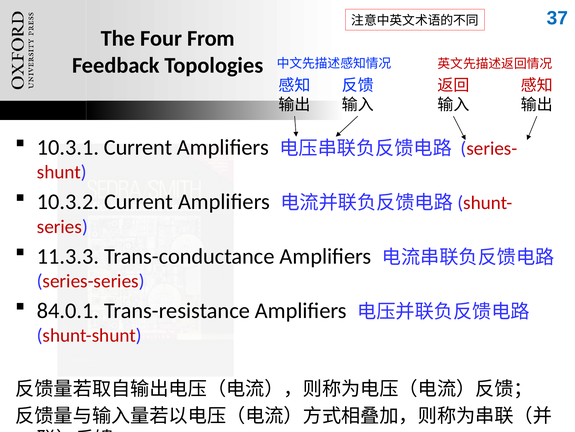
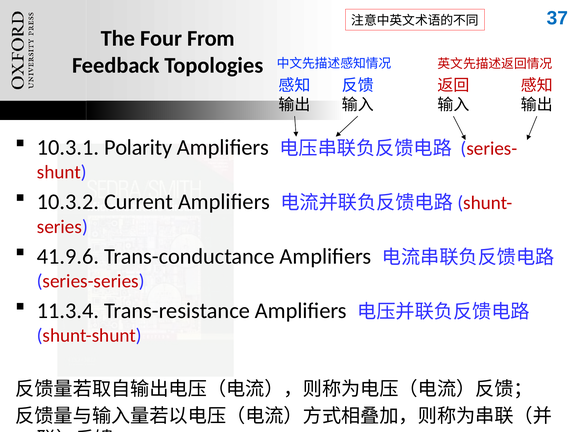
10.3.1 Current: Current -> Polarity (138, 147)
11.3.3: 11.3.3 -> 41.9.6 (68, 256)
84.0.1: 84.0.1 -> 11.3.4 (68, 310)
